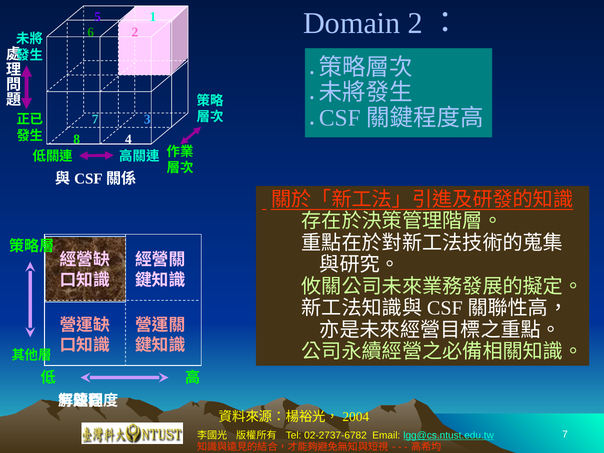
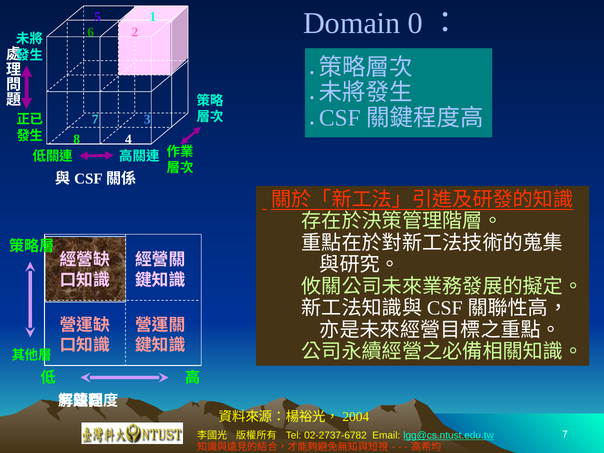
Domain 2: 2 -> 0 (415, 23)
